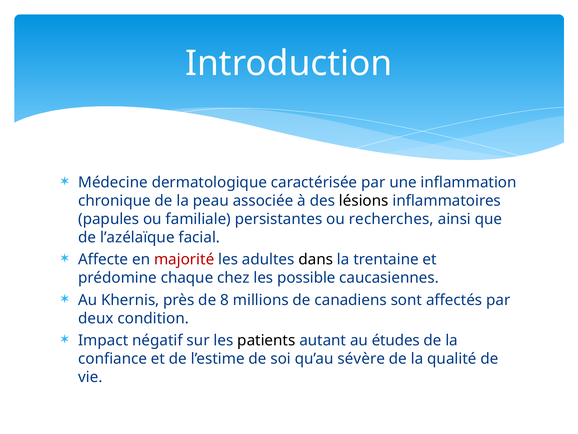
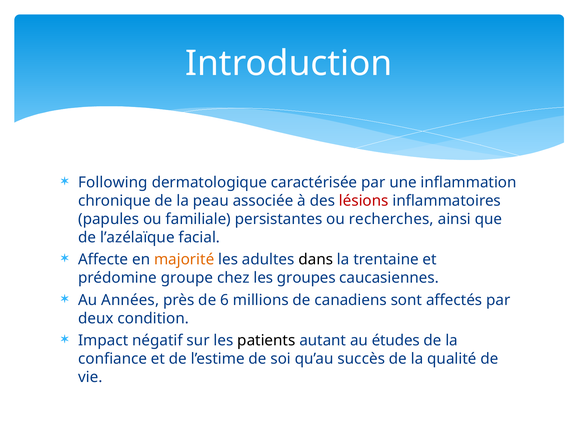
Médecine: Médecine -> Following (113, 182)
lésions colour: black -> red (364, 201)
majorité colour: red -> orange (184, 259)
chaque: chaque -> groupe (187, 278)
possible: possible -> groupes (306, 278)
Khernis: Khernis -> Années (130, 300)
8: 8 -> 6 (225, 300)
sévère: sévère -> succès (361, 358)
